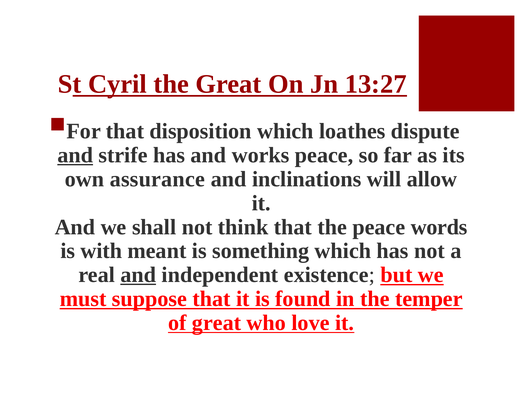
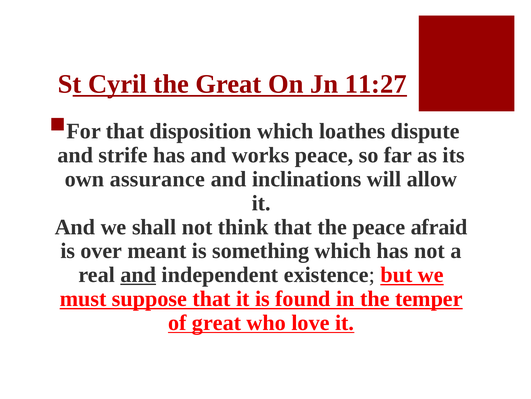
13:27: 13:27 -> 11:27 (376, 84)
and underline: present -> none (75, 155)
words: words -> afraid (439, 227)
with: with -> over (101, 251)
